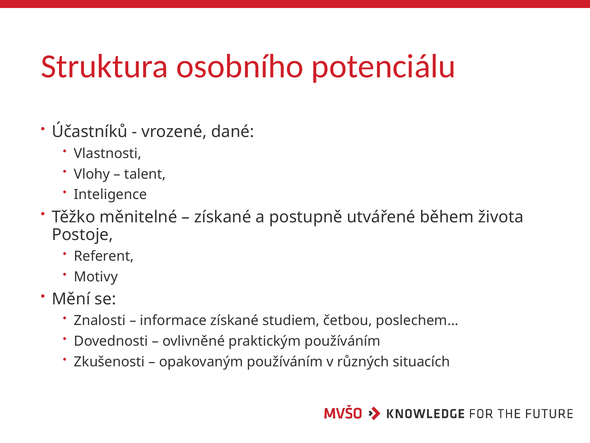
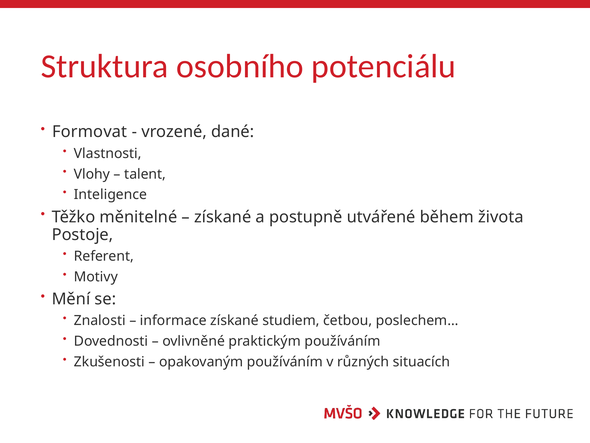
Účastníků: Účastníků -> Formovat (90, 132)
